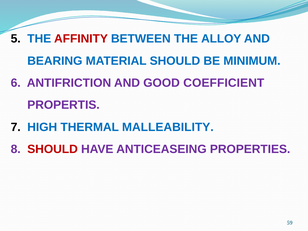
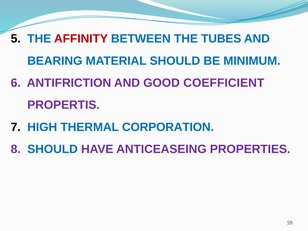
ALLOY: ALLOY -> TUBES (221, 39)
MALLEABILITY: MALLEABILITY -> CORPORATION (168, 127)
SHOULD colour: red -> blue (53, 149)
